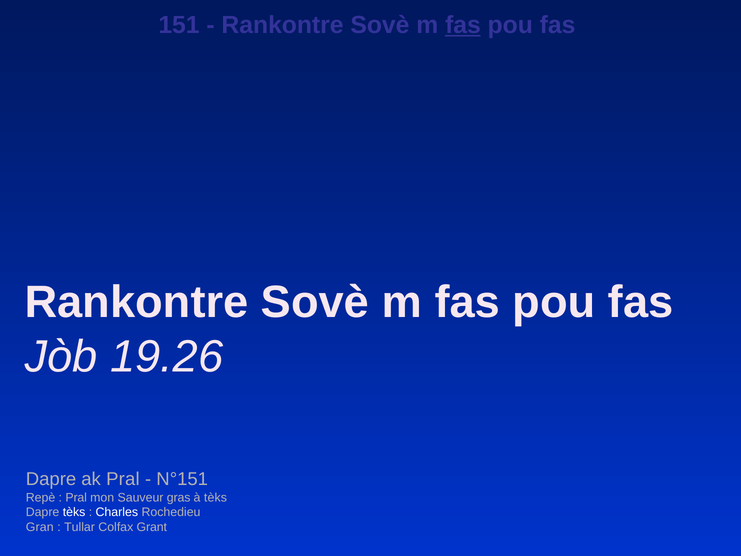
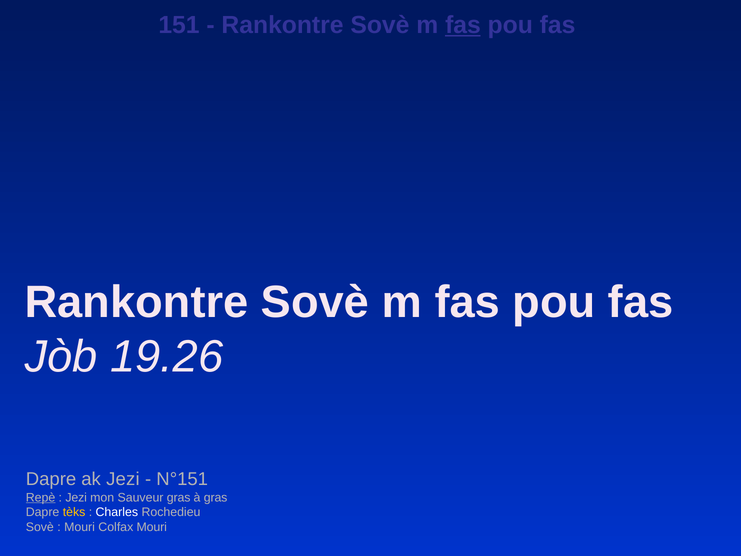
ak Pral: Pral -> Jezi (123, 479)
Repè underline: none -> present (41, 497)
Pral: Pral -> Jezi (76, 497)
à tèks: tèks -> gras (216, 497)
tèks colour: white -> yellow (74, 512)
Gran: Gran -> Sovè (40, 527)
Tullar: Tullar -> Mouri (80, 527)
Colfax Grant: Grant -> Mouri (152, 527)
